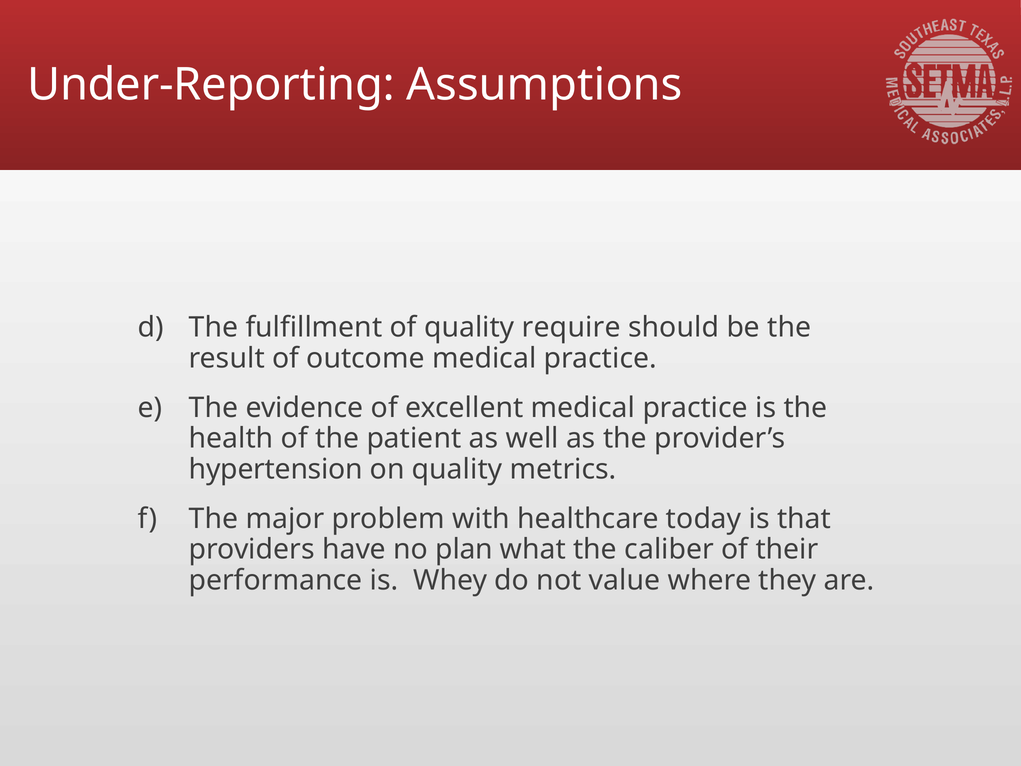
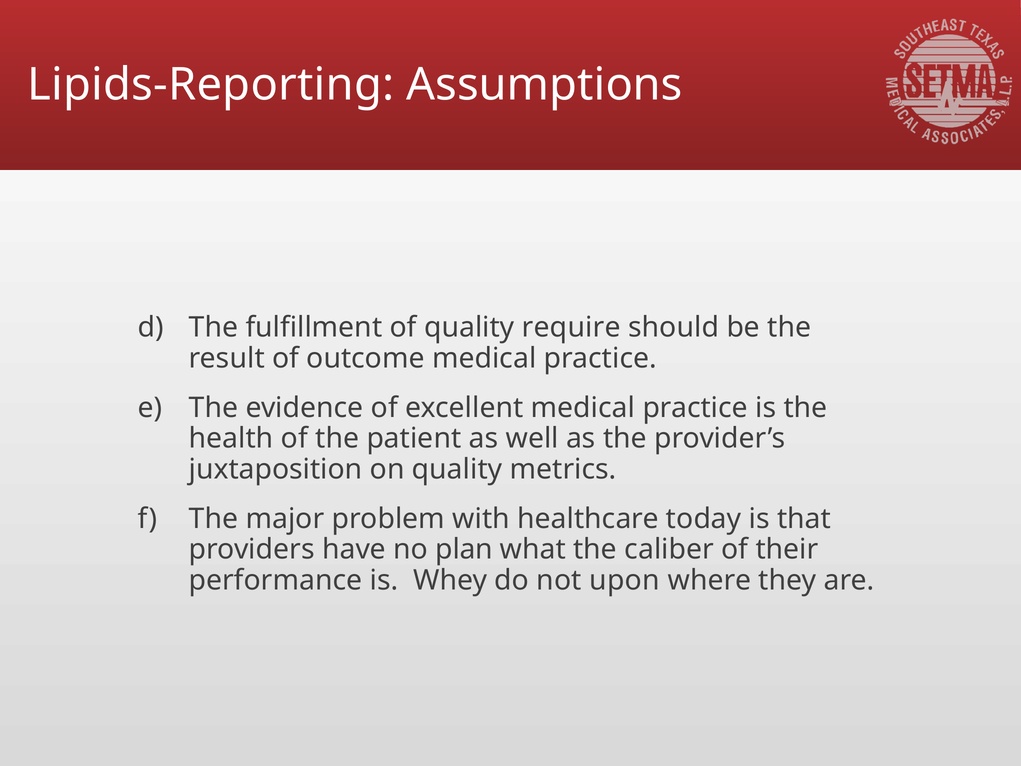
Under-Reporting: Under-Reporting -> Lipids-Reporting (211, 85)
hypertension: hypertension -> juxtaposition (276, 469)
value: value -> upon (625, 580)
